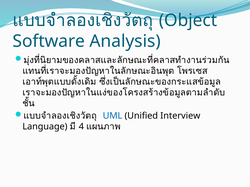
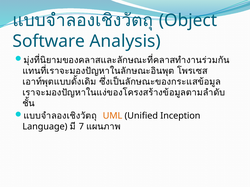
UML colour: blue -> orange (113, 116)
Interview: Interview -> Inception (180, 116)
4: 4 -> 7 (81, 127)
